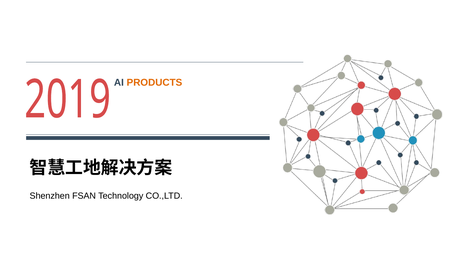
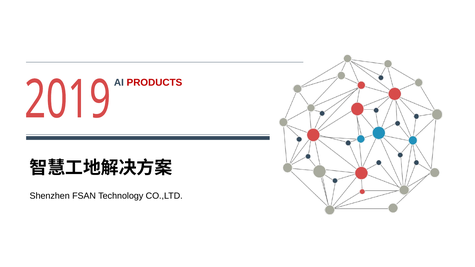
PRODUCTS colour: orange -> red (154, 83)
